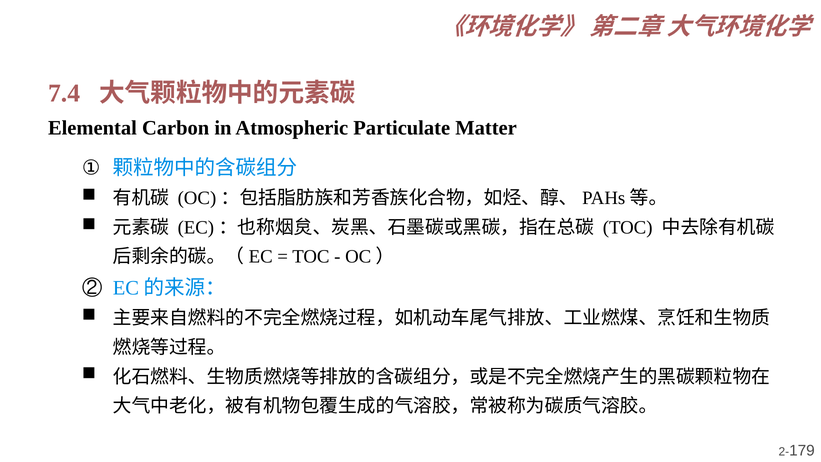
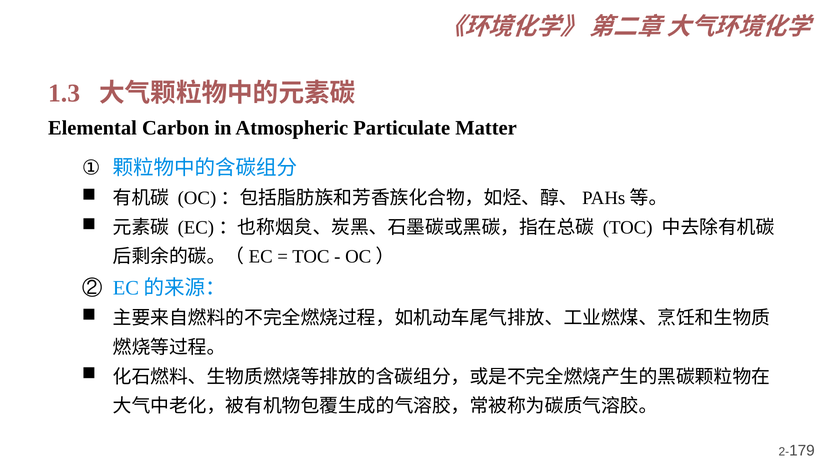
7.4: 7.4 -> 1.3 (64, 93)
